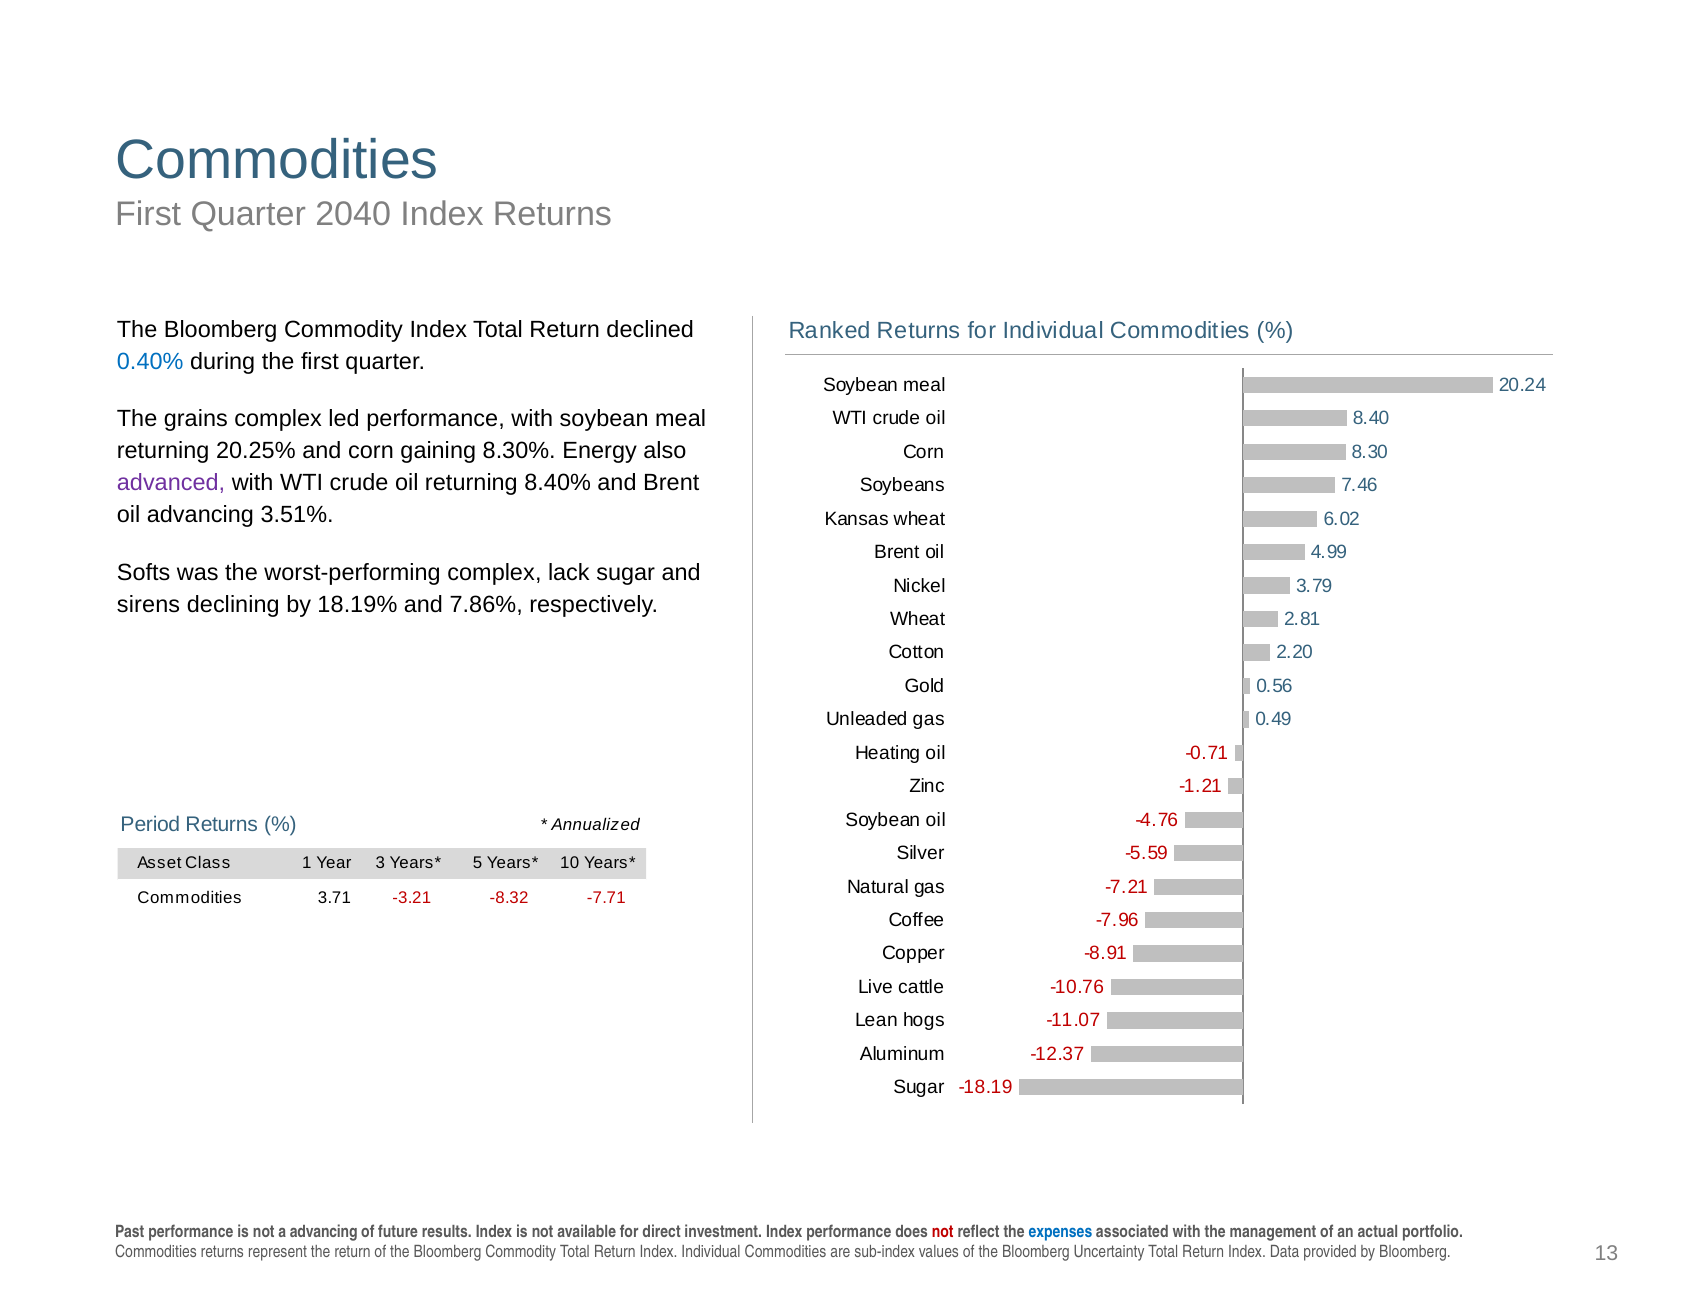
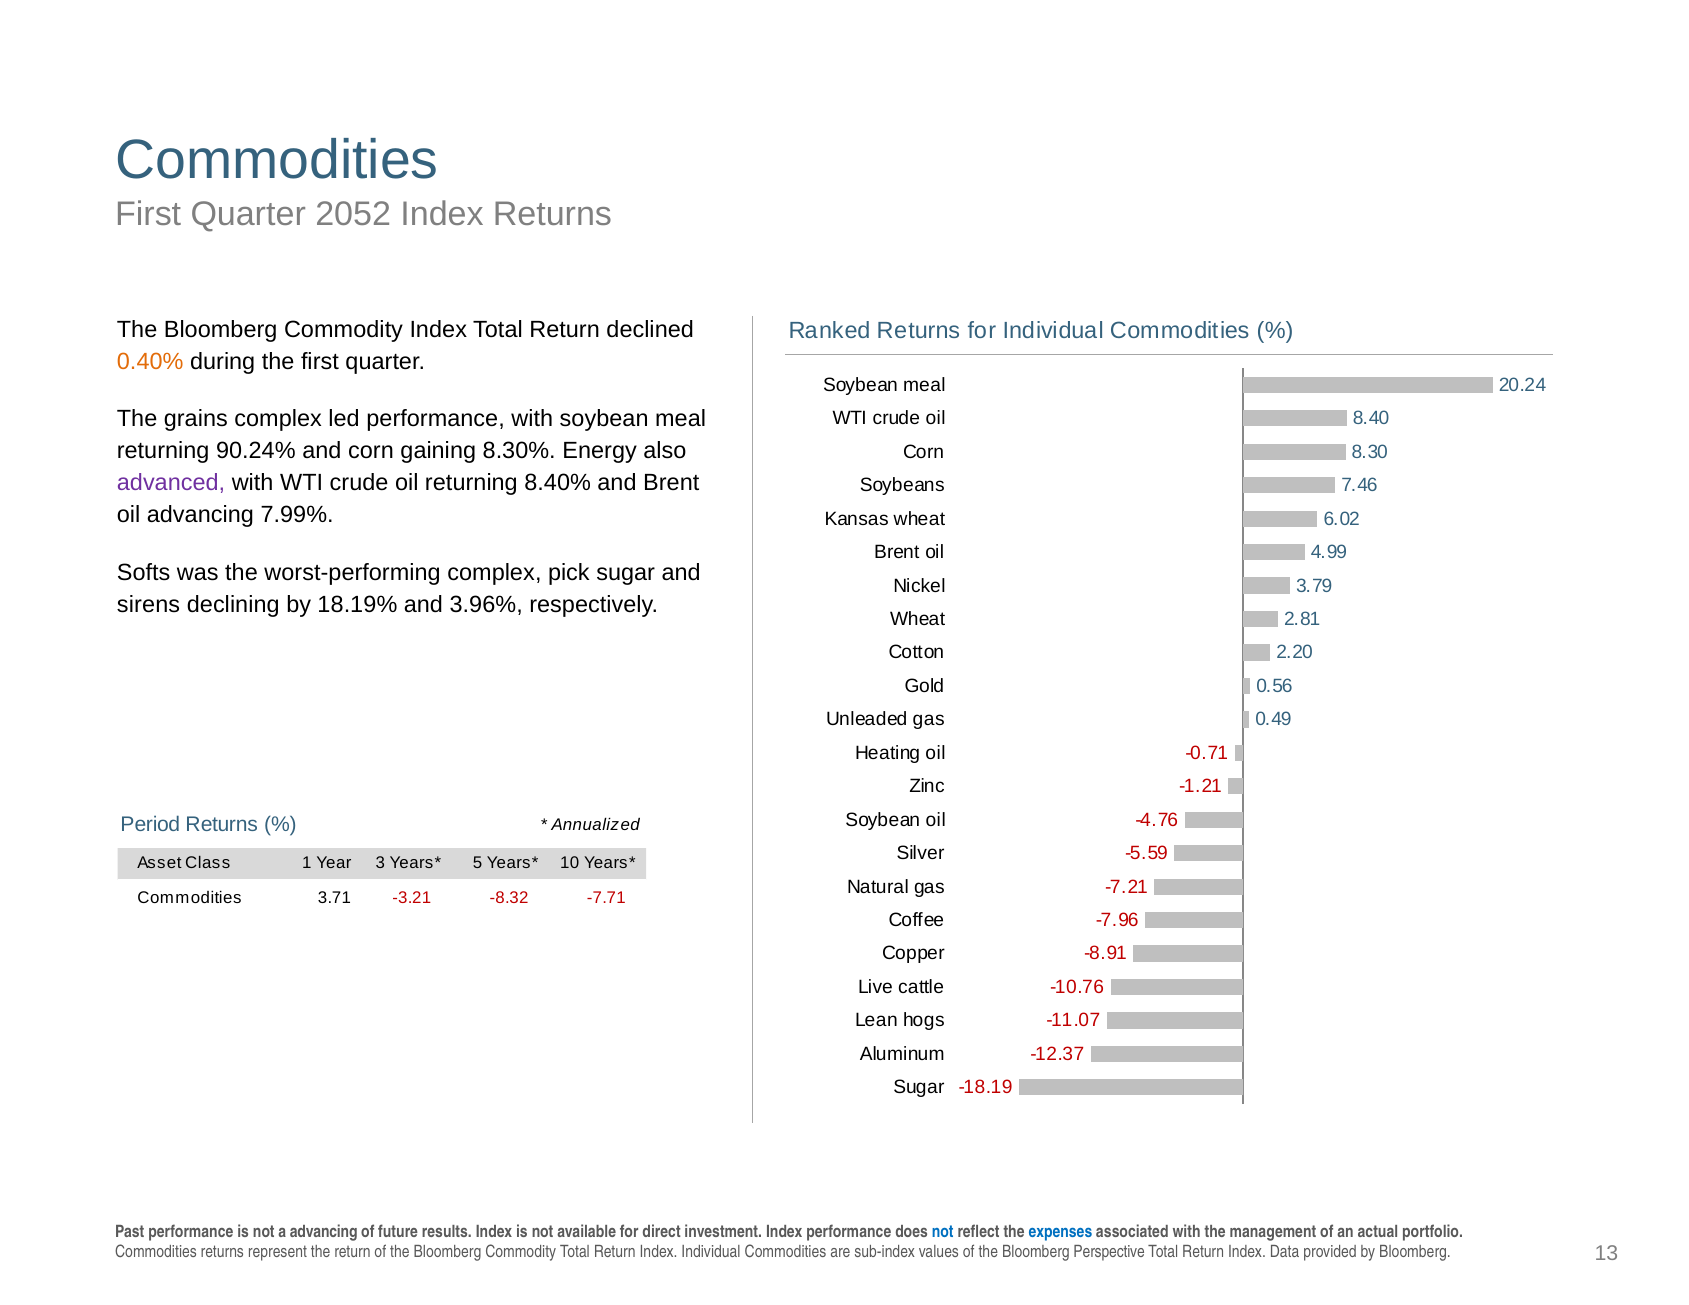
2040: 2040 -> 2052 (353, 214)
0.40% colour: blue -> orange (150, 361)
20.25%: 20.25% -> 90.24% (256, 451)
3.51%: 3.51% -> 7.99% (297, 515)
lack: lack -> pick (569, 572)
7.86%: 7.86% -> 3.96% (486, 604)
not colour: red -> blue (943, 1232)
Uncertainty: Uncertainty -> Perspective (1109, 1252)
